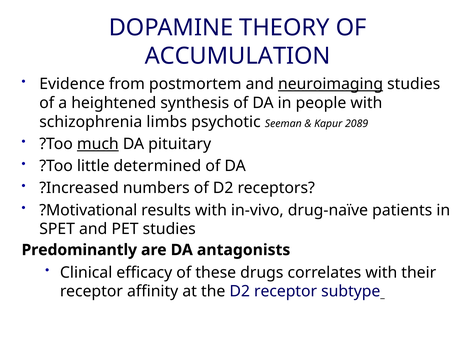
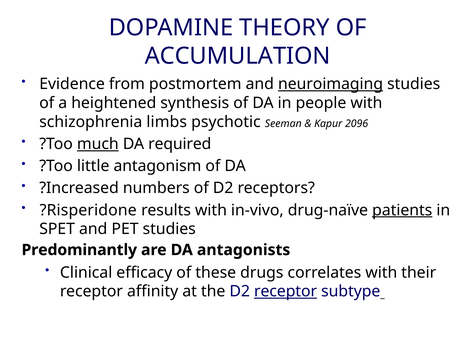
2089: 2089 -> 2096 (357, 123)
pituitary: pituitary -> required (180, 144)
determined: determined -> antagonism (157, 166)
?Motivational: ?Motivational -> ?Risperidone (88, 210)
patients underline: none -> present (402, 210)
receptor underline: none -> present (286, 291)
